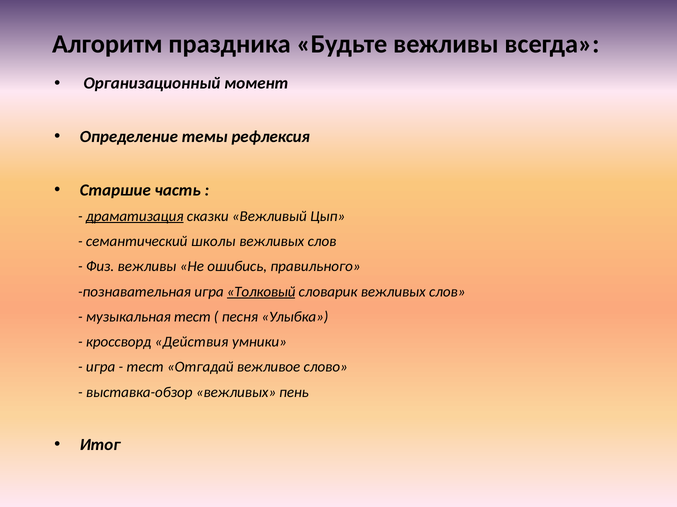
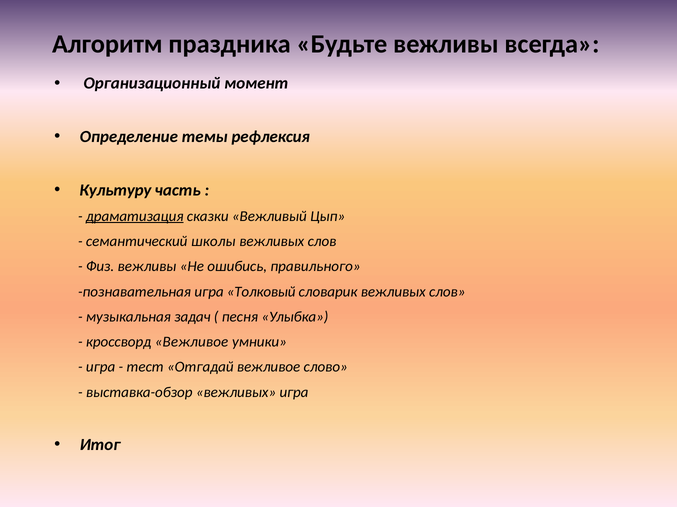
Старшие: Старшие -> Культуру (115, 190)
Толковый underline: present -> none (261, 292)
музыкальная тест: тест -> задач (192, 317)
кроссворд Действия: Действия -> Вежливое (192, 342)
вежливых пень: пень -> игра (294, 393)
